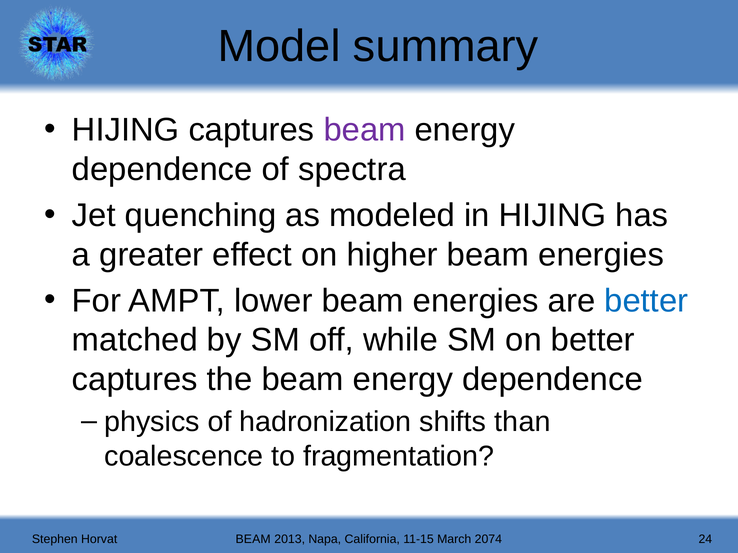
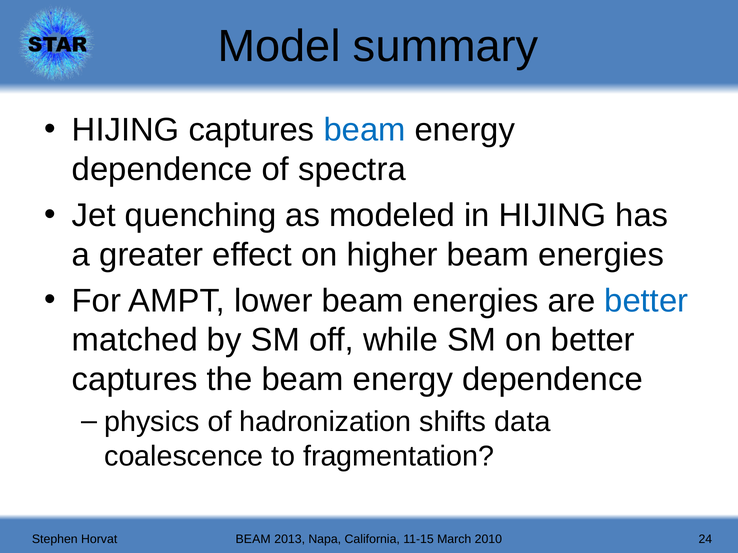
beam colour: purple -> blue (365, 130)
than: than -> data (522, 422)
2074: 2074 -> 2010 (488, 540)
